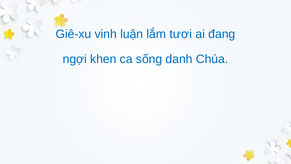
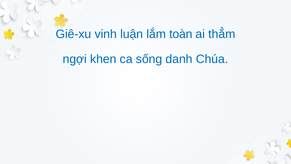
tươi: tươi -> toàn (181, 34)
đang: đang -> thẳm (222, 34)
